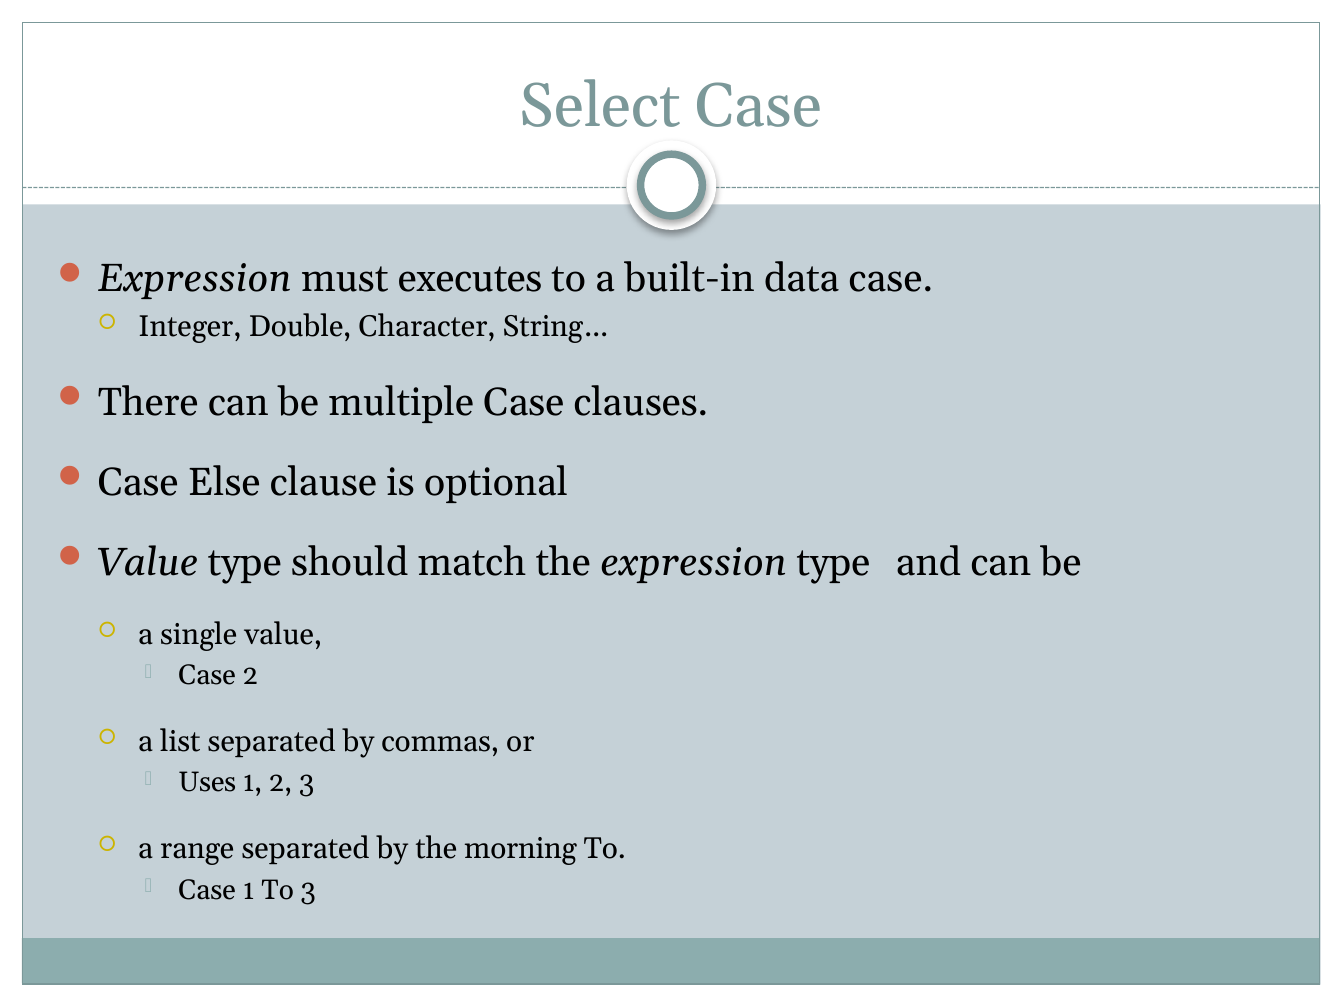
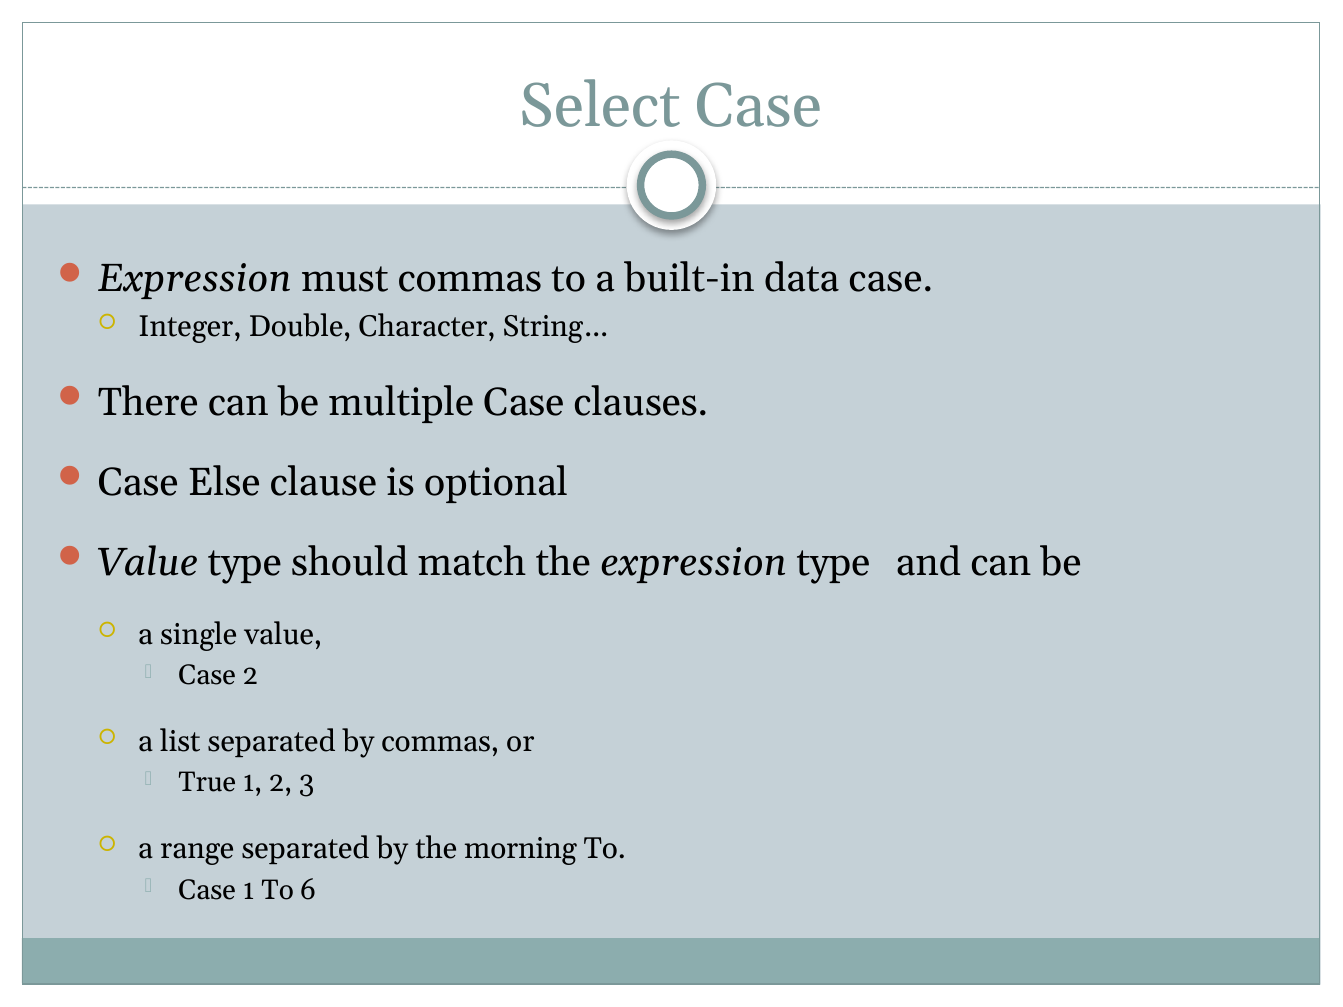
must executes: executes -> commas (470, 279)
Uses: Uses -> True (207, 783)
To 3: 3 -> 6 (308, 890)
